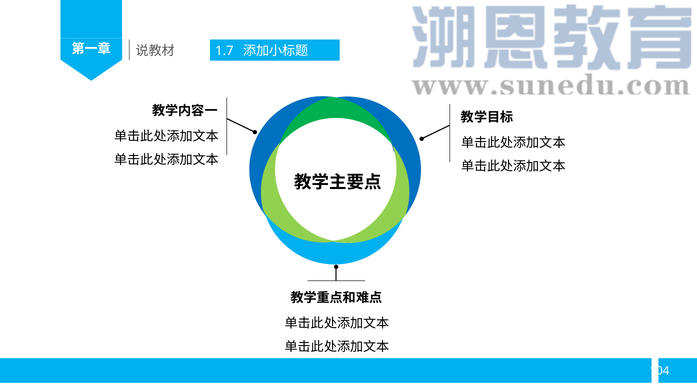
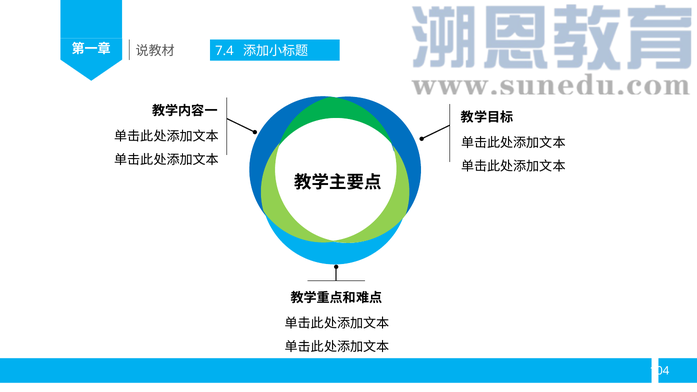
1.7: 1.7 -> 7.4 (224, 51)
